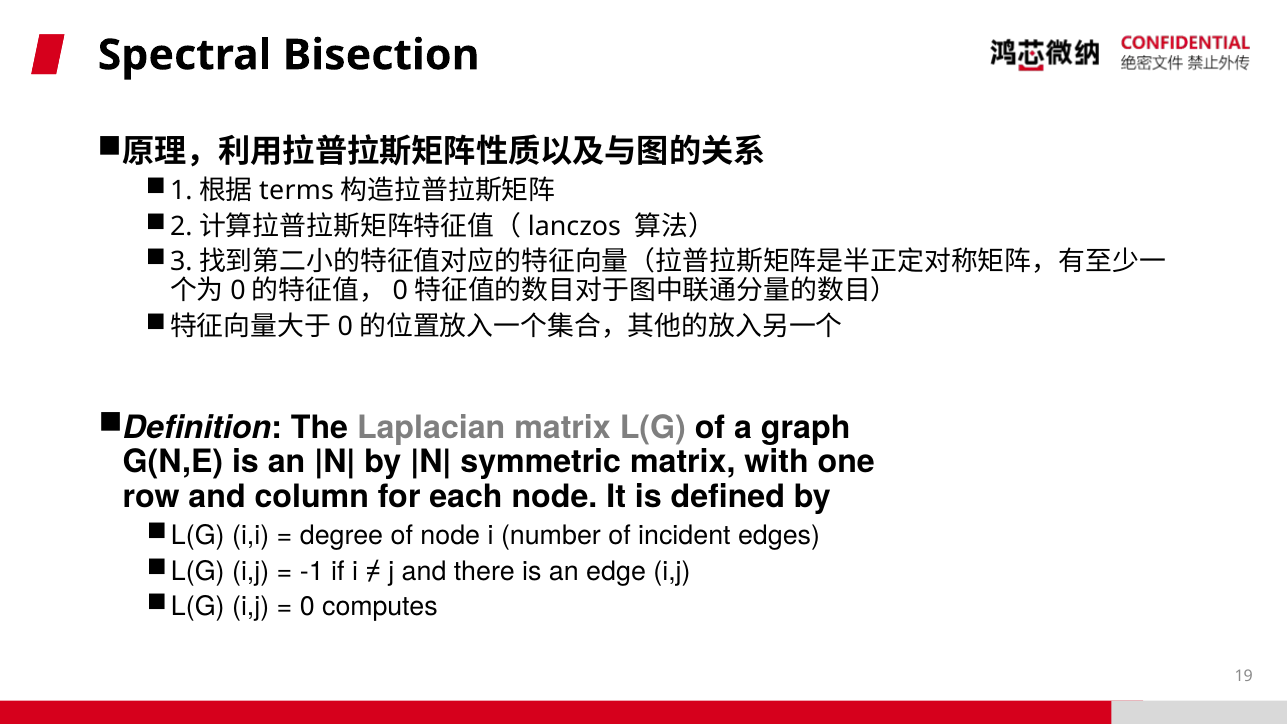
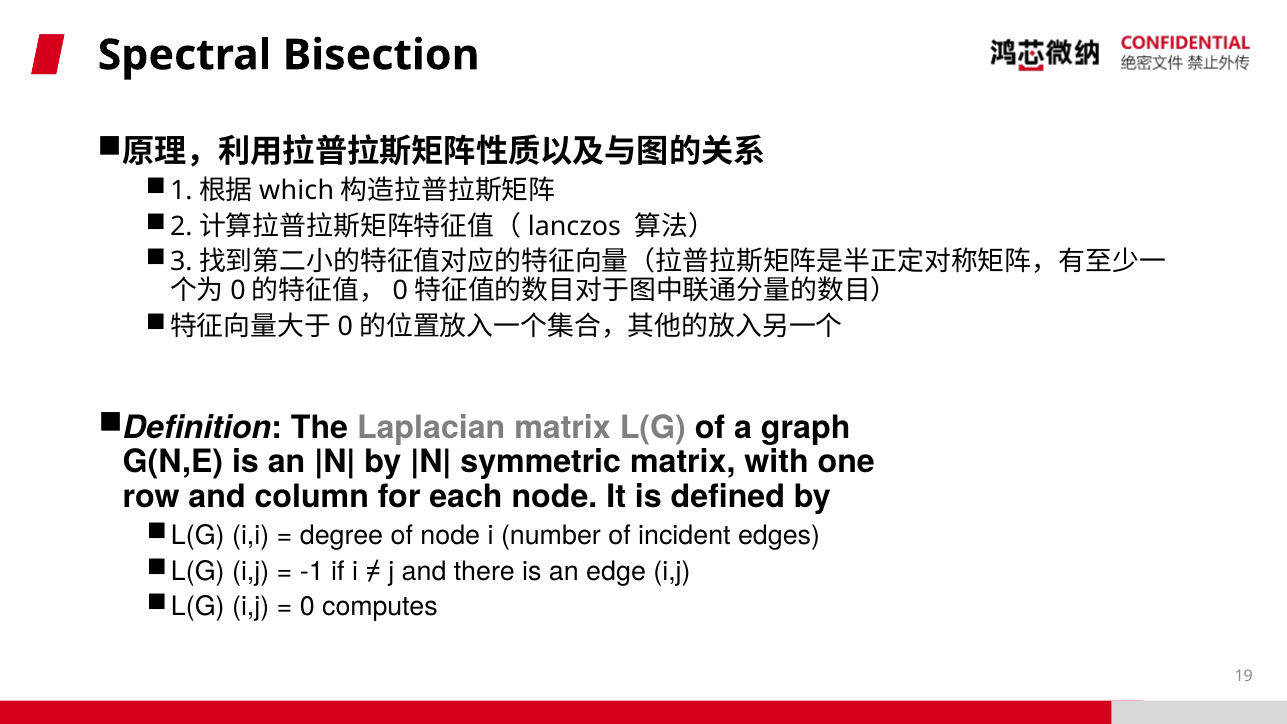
terms: terms -> which (297, 191)
